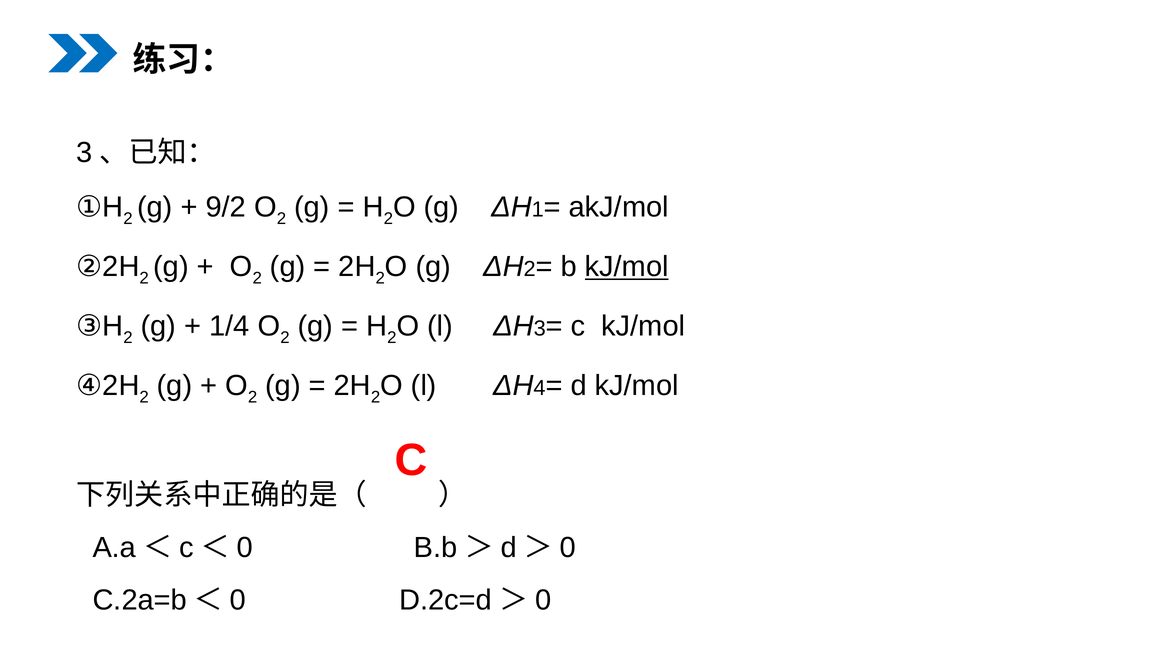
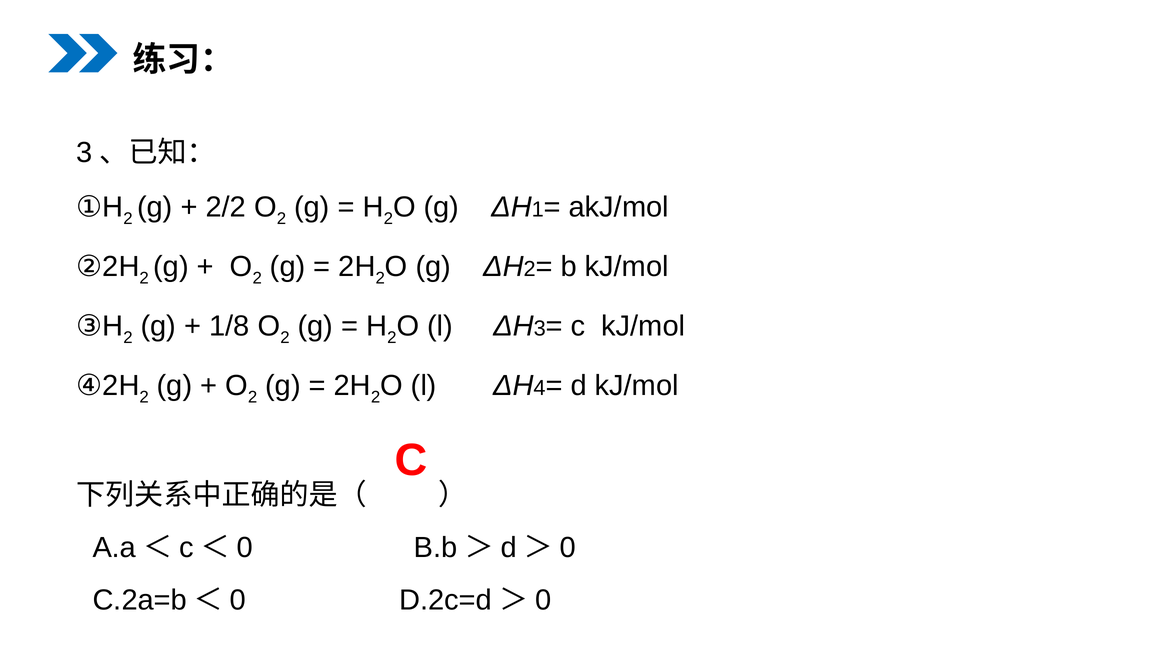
9/2: 9/2 -> 2/2 (226, 207)
kJ/mol underline: present -> none (627, 267)
1/4: 1/4 -> 1/8 (229, 326)
